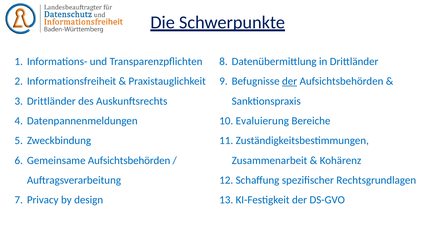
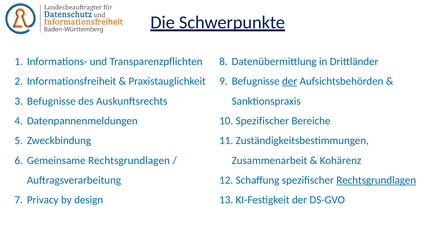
Drittländer: Drittländer -> Befugnisse (51, 101)
Evaluierung: Evaluierung -> Spezifischer (262, 121)
Gemeinsame Aufsichtsbehörden: Aufsichtsbehörden -> Rechtsgrundlagen (129, 160)
Rechtsgrundlagen underline: none -> present (376, 180)
